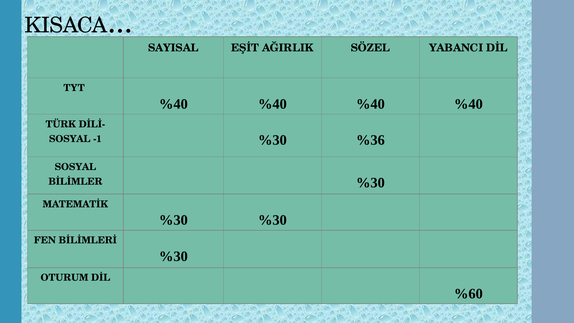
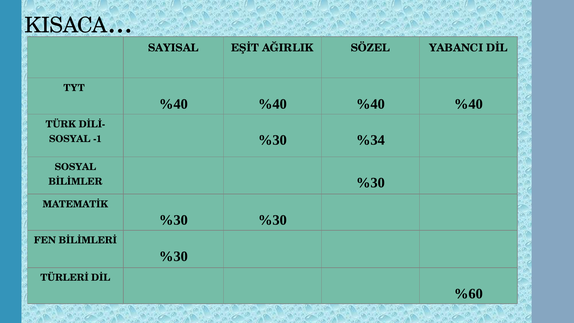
%36: %36 -> %34 (370, 140)
OTURUM: OTURUM -> TÜRLERİ (65, 278)
